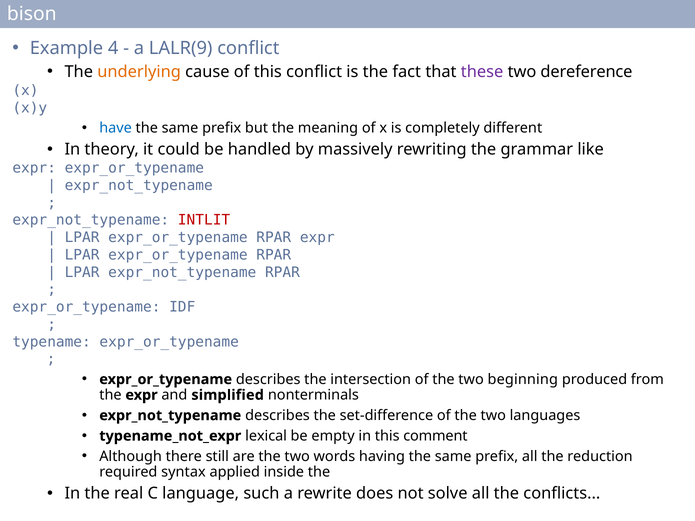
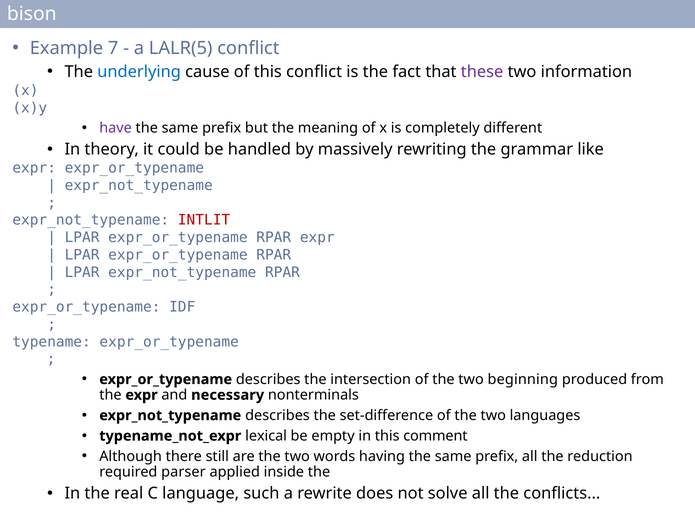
4: 4 -> 7 (113, 48)
LALR(9: LALR(9 -> LALR(5 (181, 48)
underlying colour: orange -> blue (139, 72)
dereference: dereference -> information (586, 72)
have colour: blue -> purple (116, 128)
simplified: simplified -> necessary (228, 395)
syntax: syntax -> parser (183, 472)
